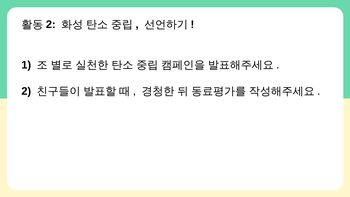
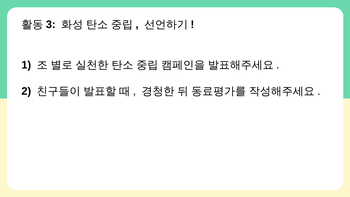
2: 2 -> 3 (51, 25)
